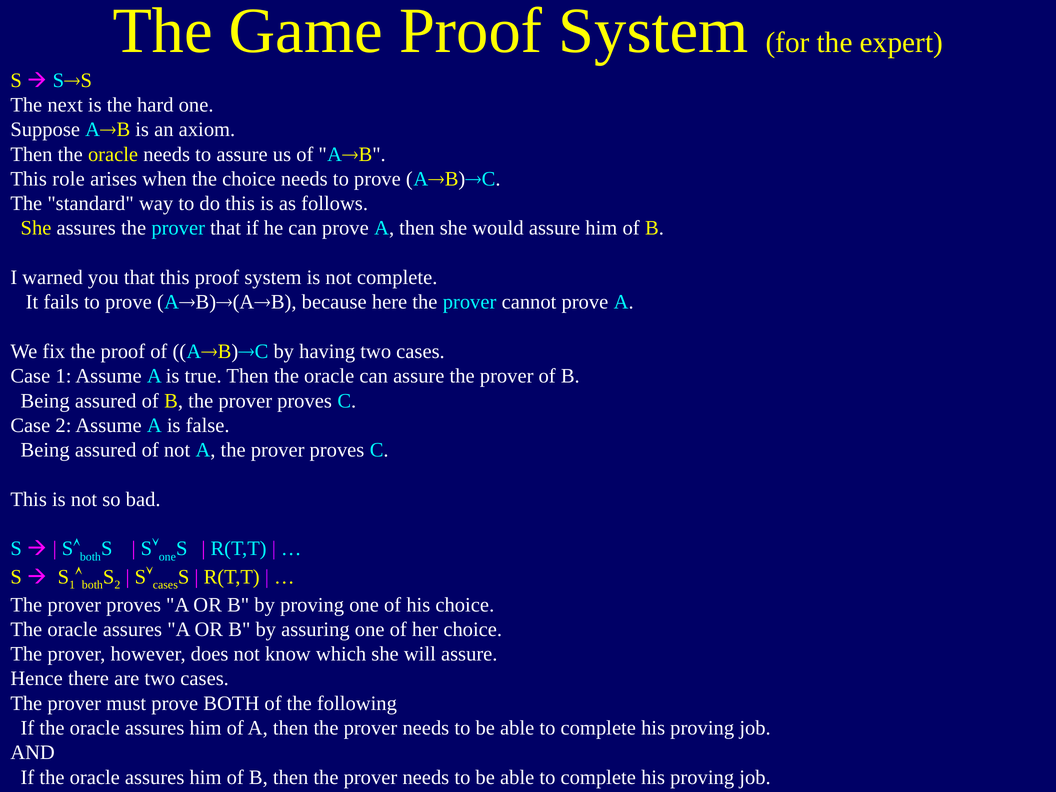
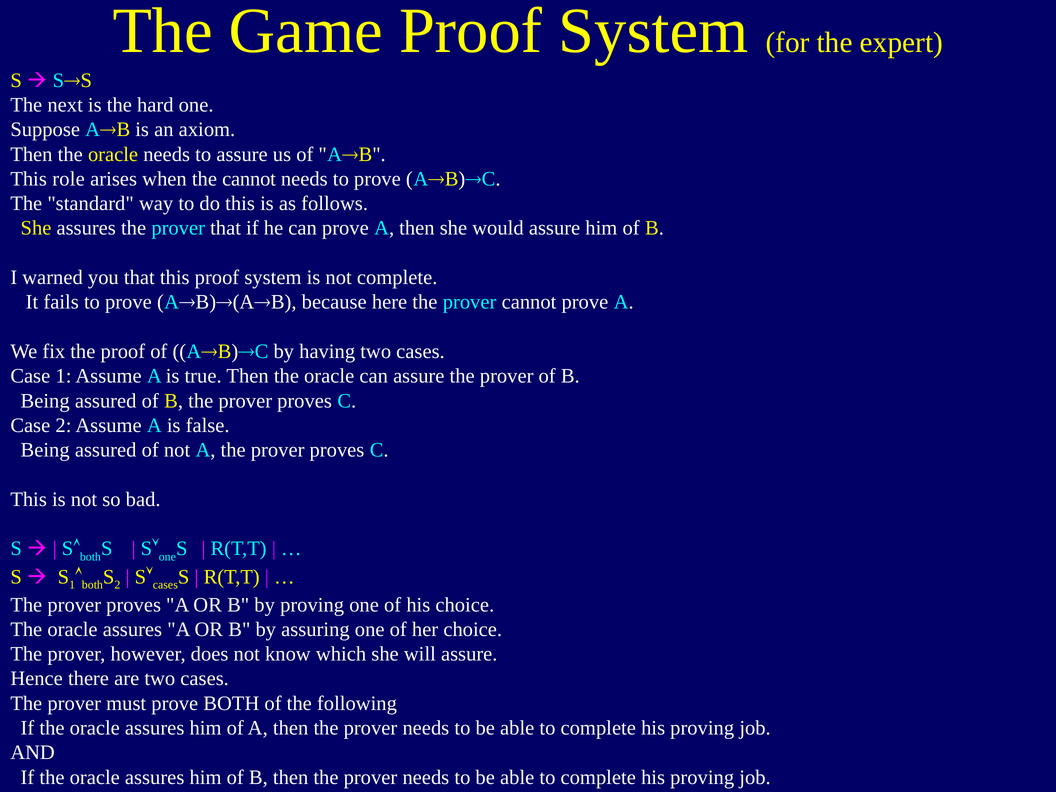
the choice: choice -> cannot (249, 179)
